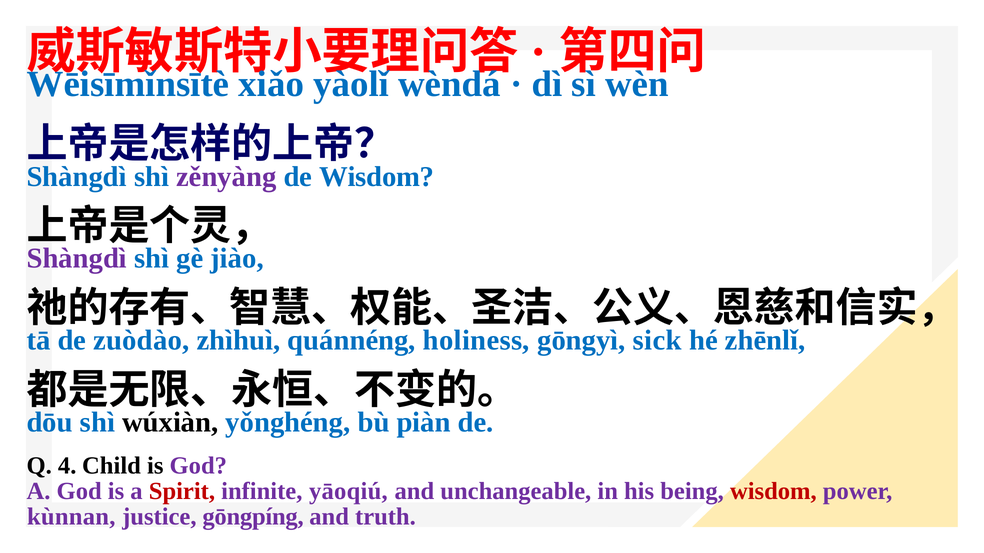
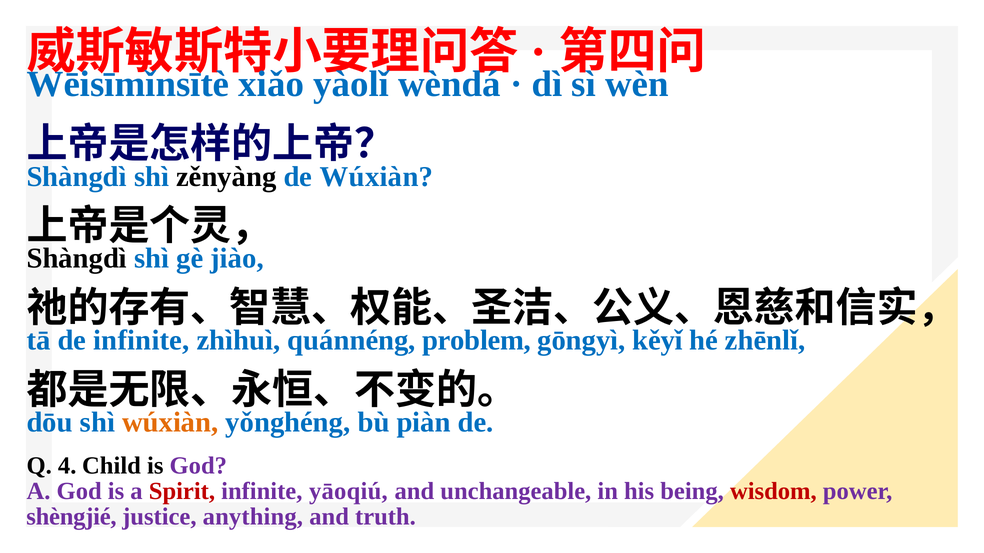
zěnyàng colour: purple -> black (226, 177)
de Wisdom: Wisdom -> Wúxiàn (376, 177)
Shàngdì colour: purple -> black (77, 259)
de zuòdào: zuòdào -> infinite (141, 341)
holiness: holiness -> problem (477, 341)
sick: sick -> kěyǐ (657, 341)
wúxiàn colour: black -> orange (170, 423)
kùnnan: kùnnan -> shèngjié (71, 517)
gōngpíng: gōngpíng -> anything (253, 517)
